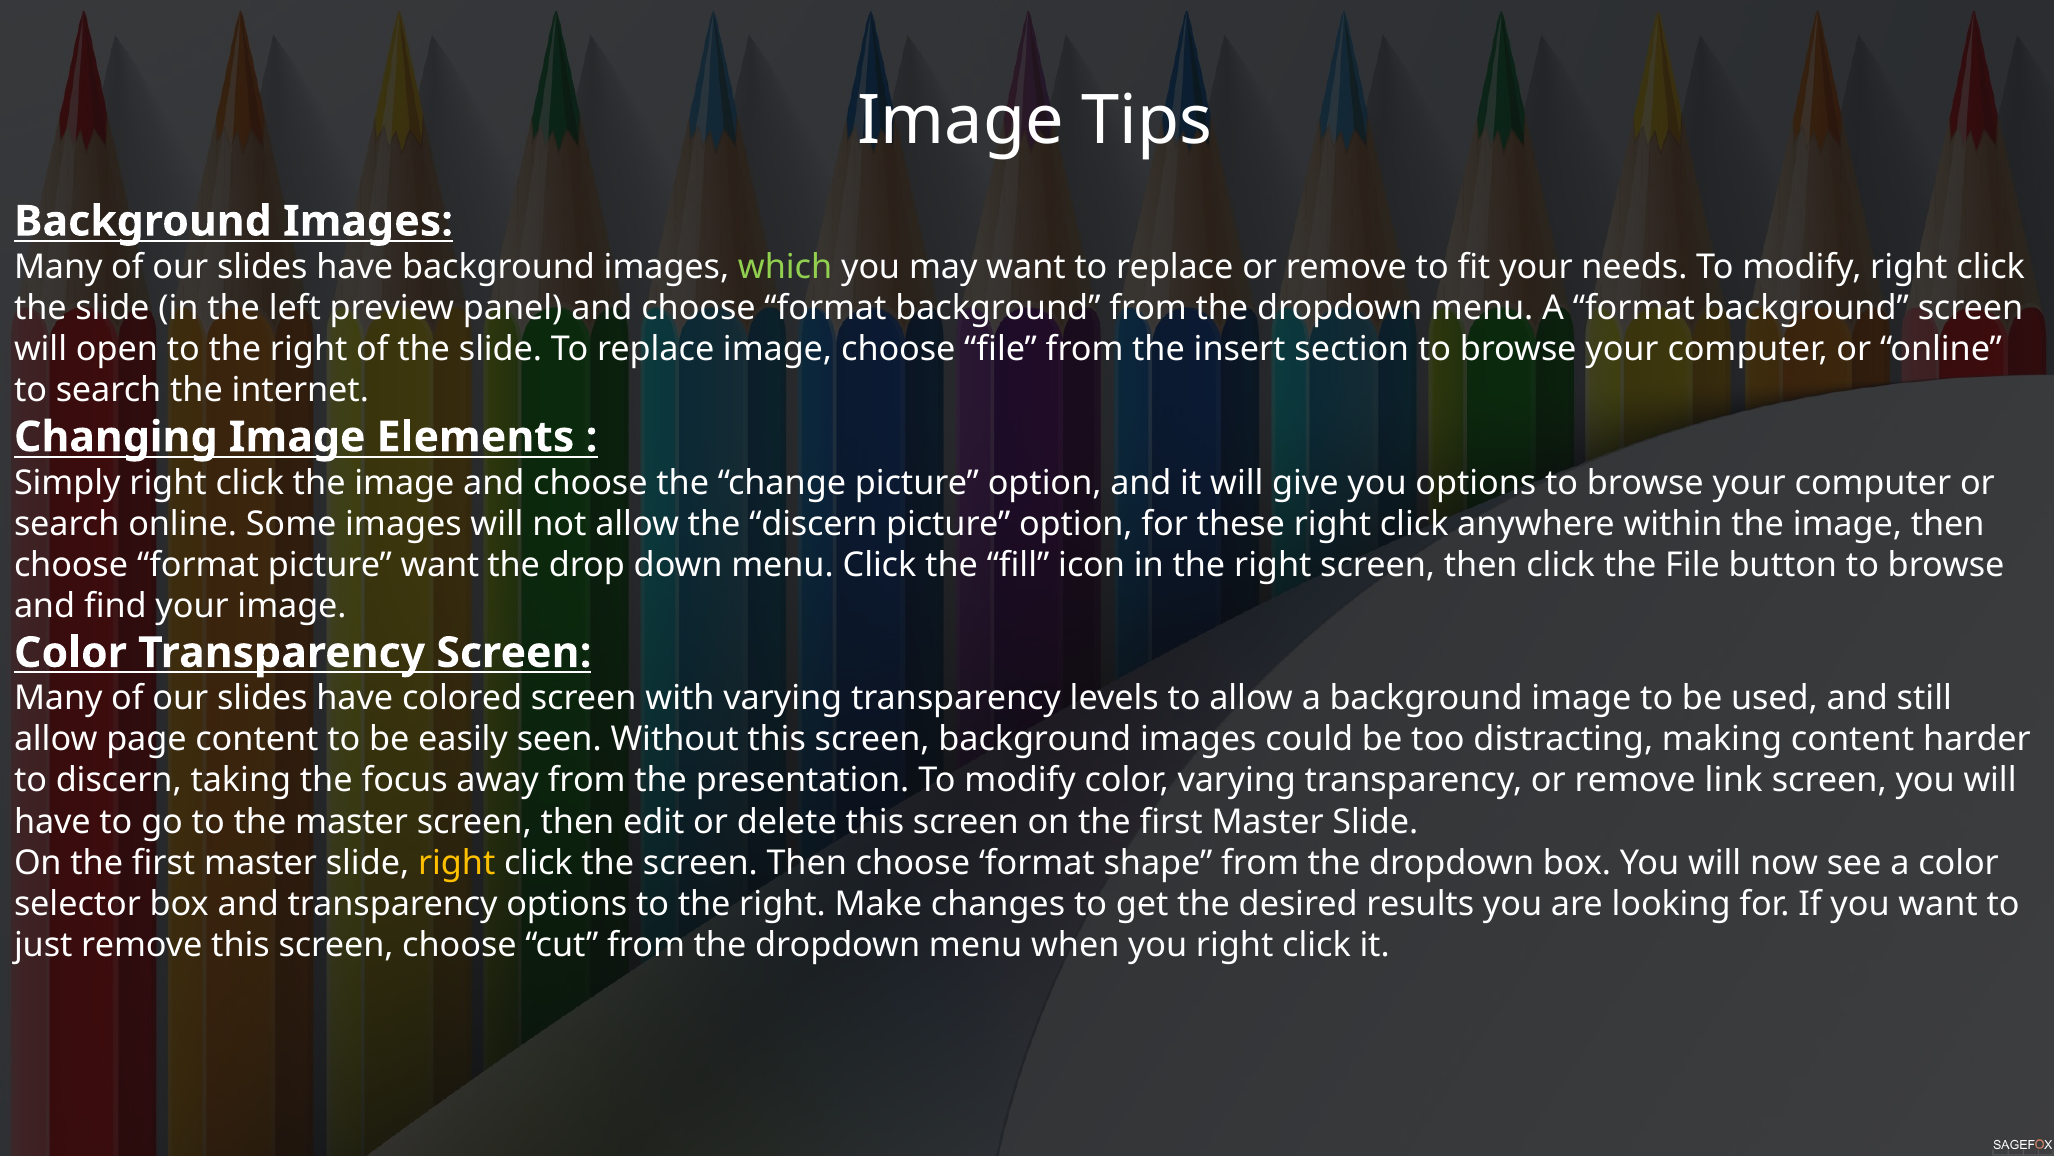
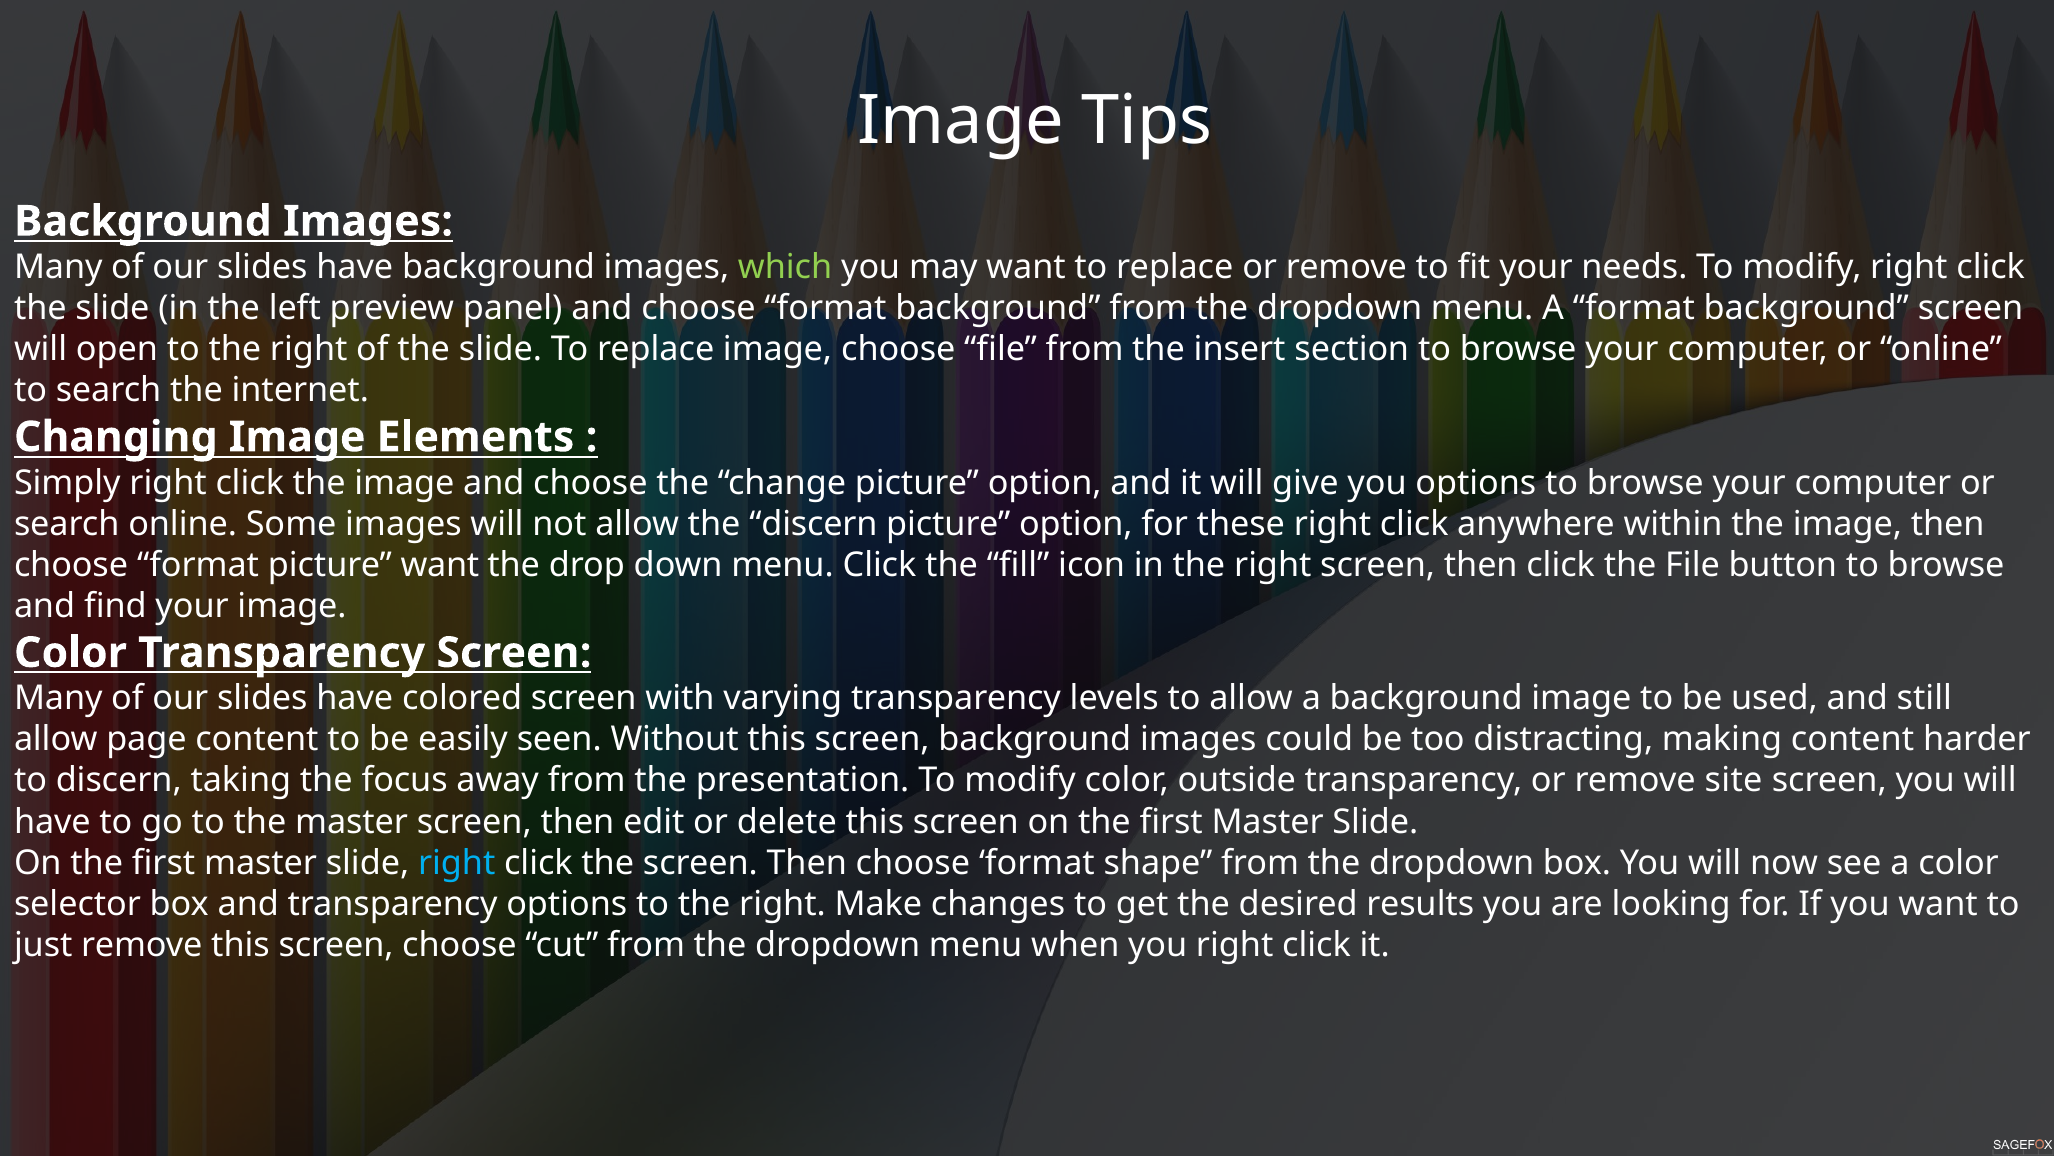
color varying: varying -> outside (1237, 780)
link: link -> site (1734, 780)
right colour: yellow -> light blue (457, 862)
